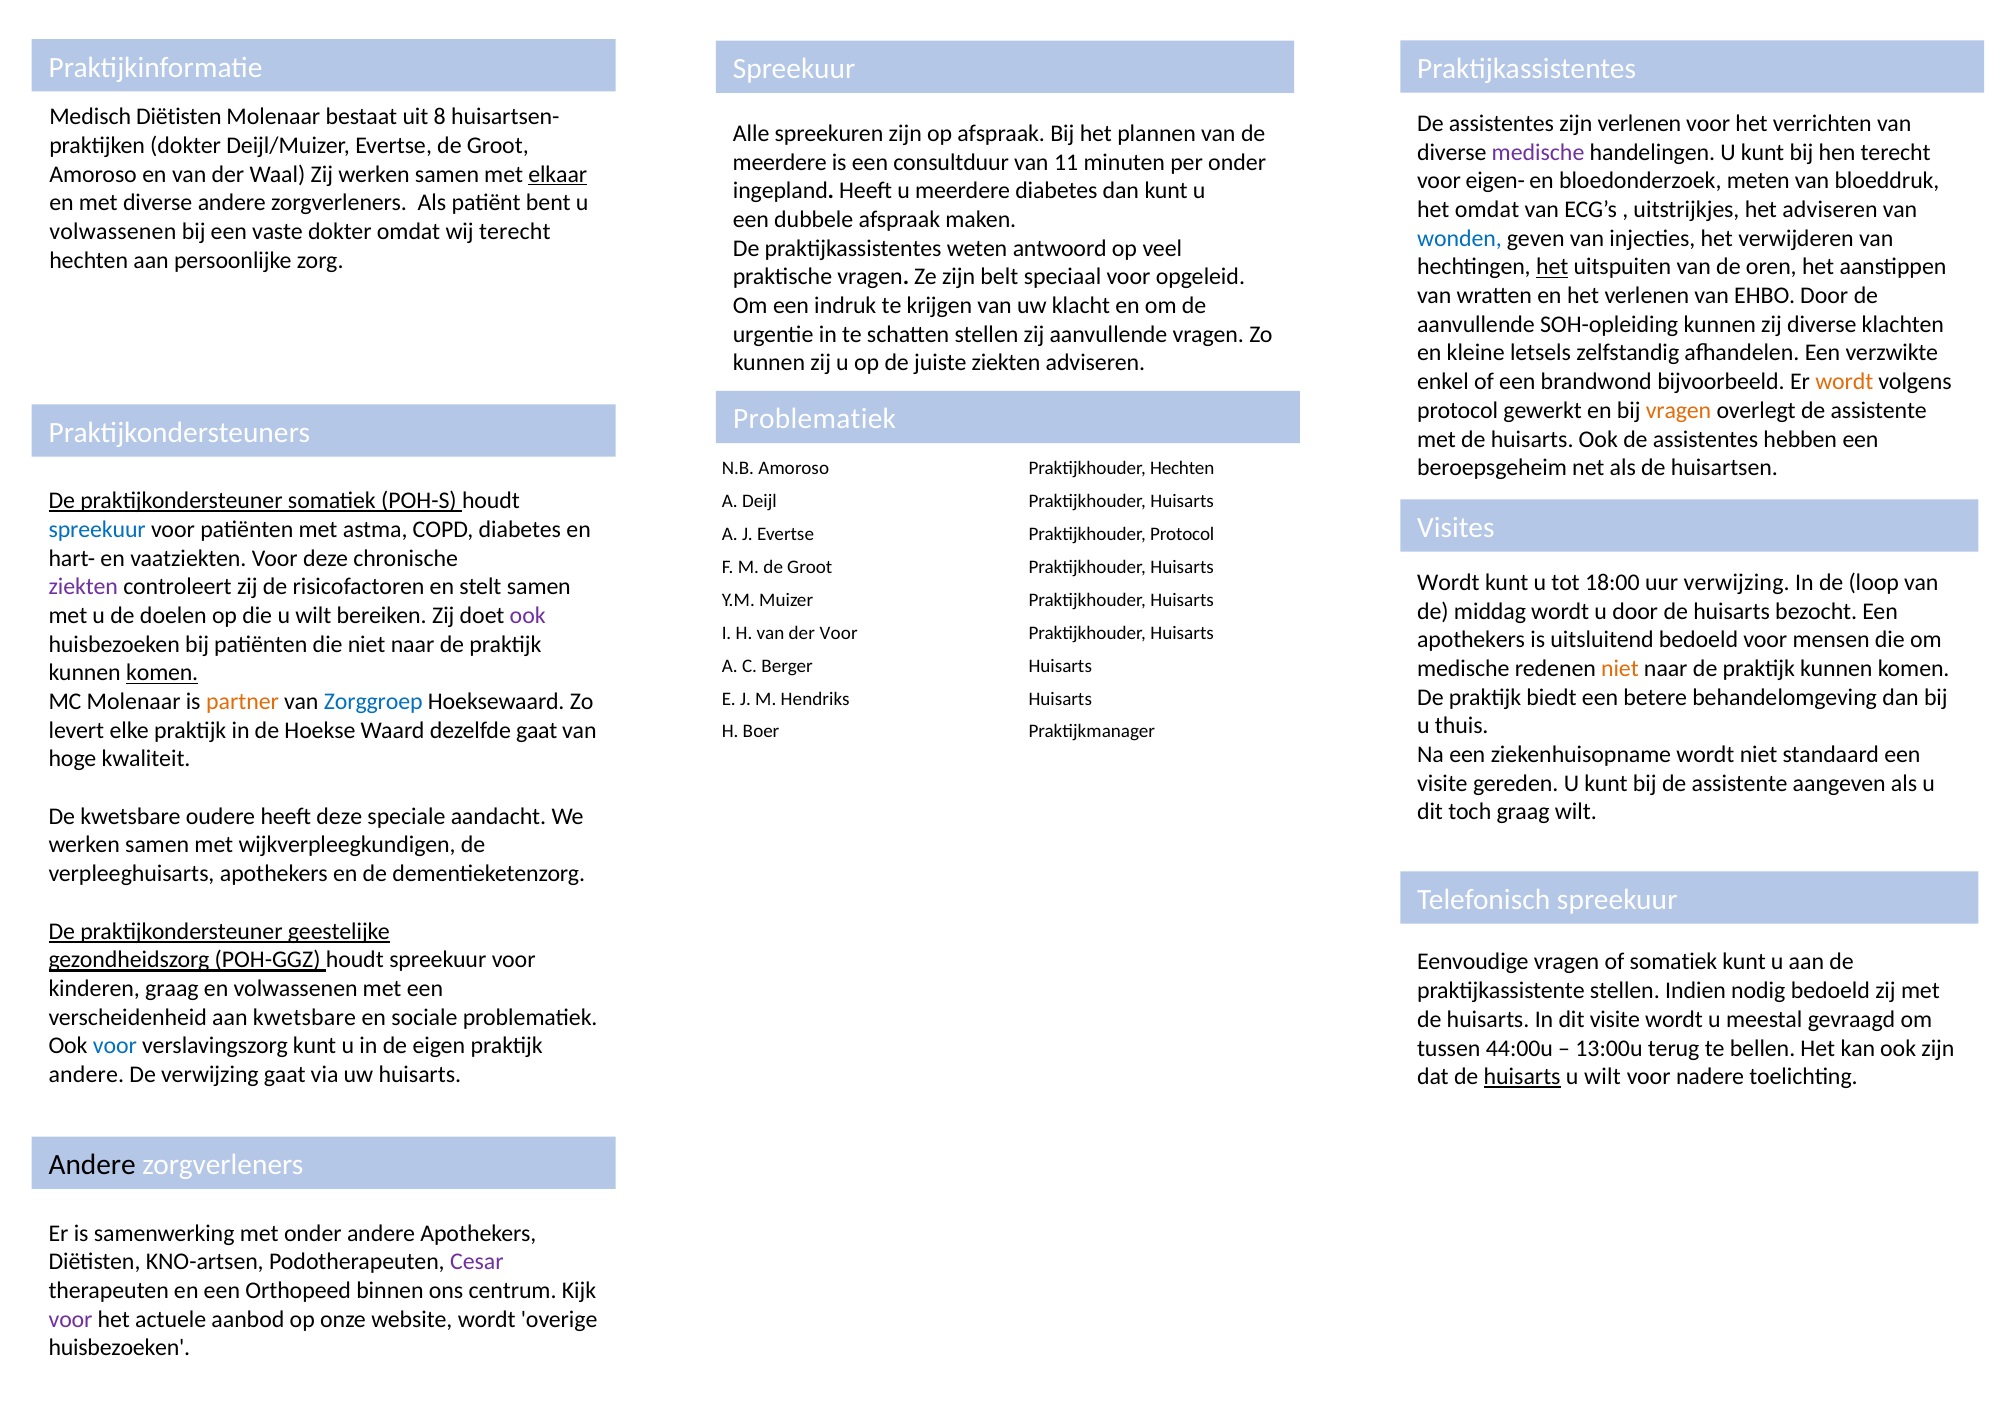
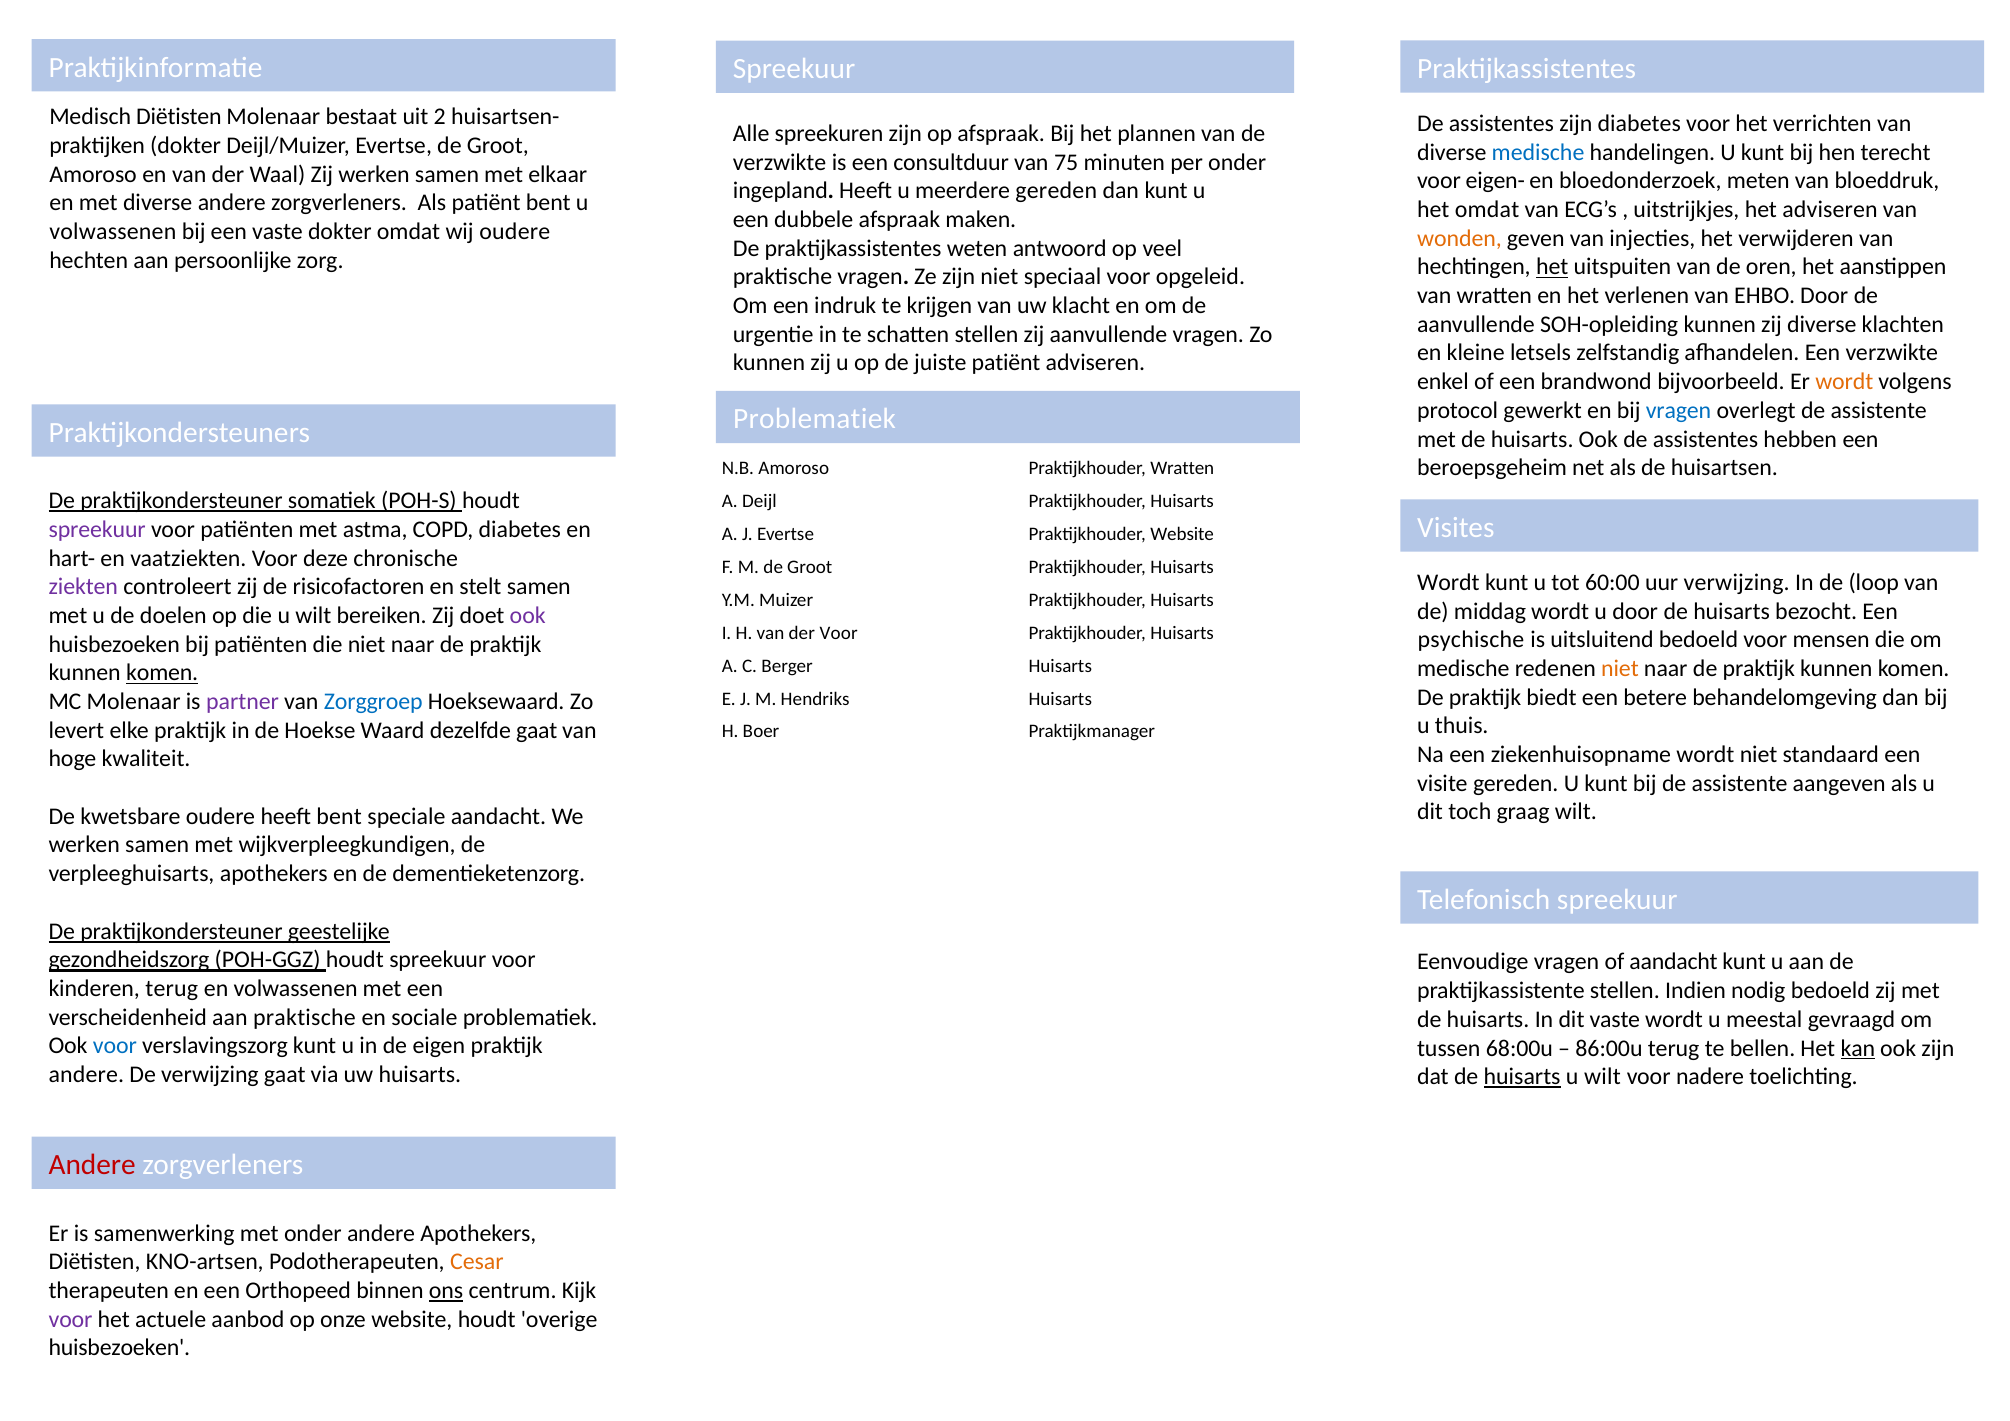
8: 8 -> 2 (440, 117)
zijn verlenen: verlenen -> diabetes (1639, 124)
medische colour: purple -> blue (1538, 152)
meerdere: meerdere -> verzwikte (780, 162)
11: 11 -> 75 (1066, 162)
elkaar underline: present -> none (558, 174)
meerdere diabetes: diabetes -> gereden (1056, 191)
wij terecht: terecht -> oudere (515, 232)
wonden colour: blue -> orange (1459, 238)
zijn belt: belt -> niet (999, 277)
juiste ziekten: ziekten -> patiënt (1006, 363)
vragen colour: orange -> blue (1678, 411)
Praktijkhouder Hechten: Hechten -> Wratten (1182, 469)
spreekuur colour: blue -> purple (97, 530)
Praktijkhouder Protocol: Protocol -> Website (1182, 534)
18:00: 18:00 -> 60:00 (1612, 583)
apothekers: apothekers -> psychische (1471, 640)
partner colour: orange -> purple (243, 702)
heeft deze: deze -> bent (339, 817)
of somatiek: somatiek -> aandacht (1674, 962)
kinderen graag: graag -> terug (172, 989)
aan kwetsbare: kwetsbare -> praktische (304, 1017)
dit visite: visite -> vaste (1615, 1020)
44:00u: 44:00u -> 68:00u (1519, 1048)
13:00u: 13:00u -> 86:00u (1609, 1048)
kan underline: none -> present (1858, 1048)
Andere colour: black -> red (92, 1165)
Cesar colour: purple -> orange (477, 1262)
ons underline: none -> present (446, 1291)
website wordt: wordt -> houdt (487, 1320)
